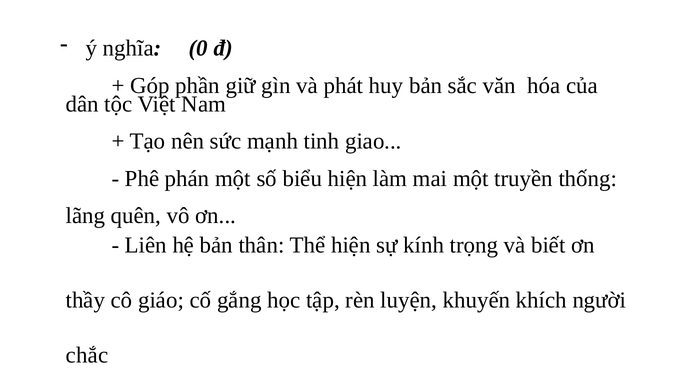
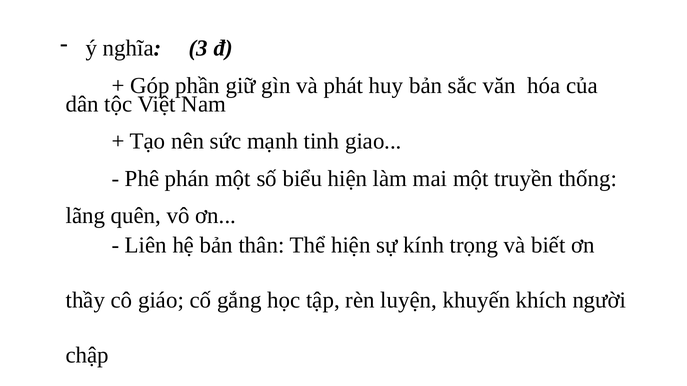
0: 0 -> 3 (198, 48)
chắc: chắc -> chập (87, 356)
